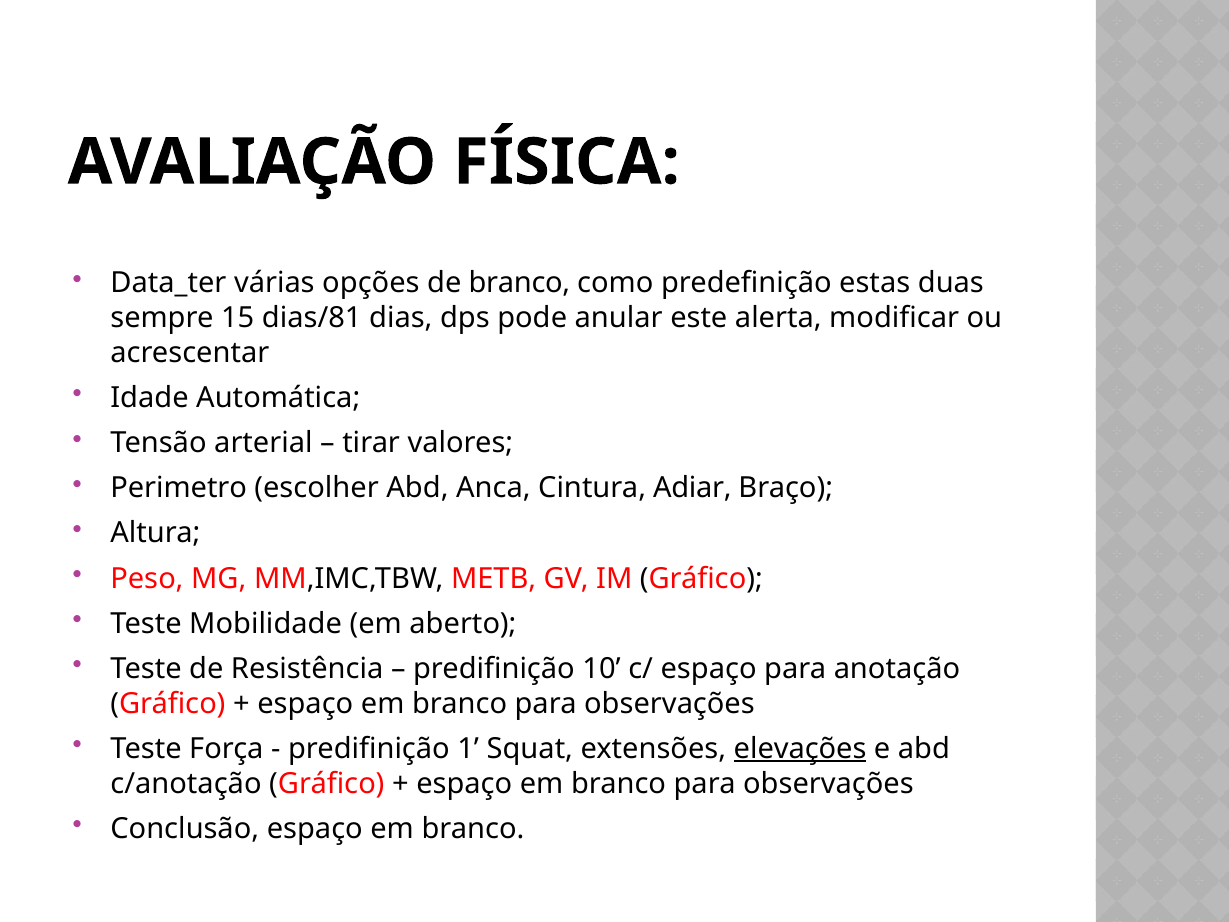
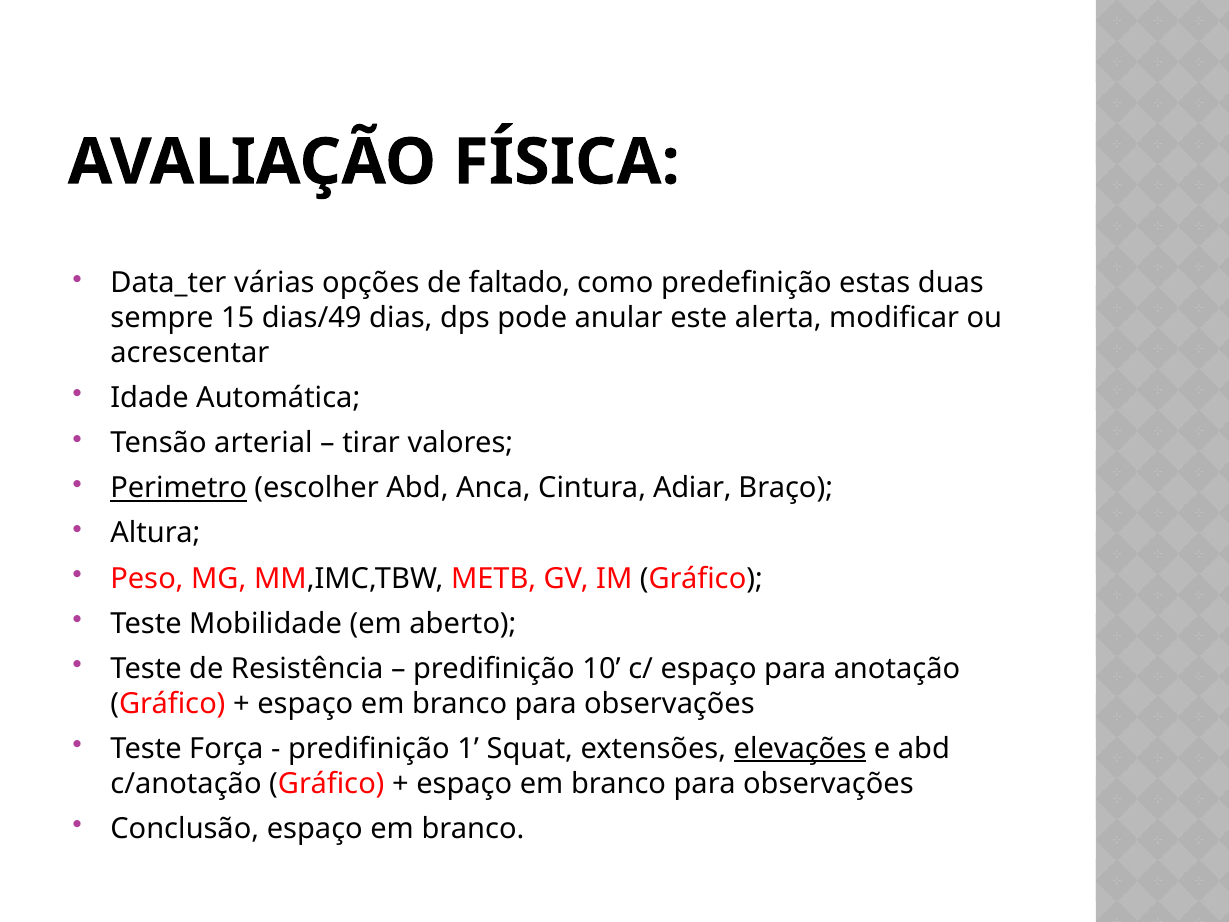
de branco: branco -> faltado (519, 283)
dias/81: dias/81 -> dias/49 (312, 318)
Perimetro underline: none -> present (179, 488)
